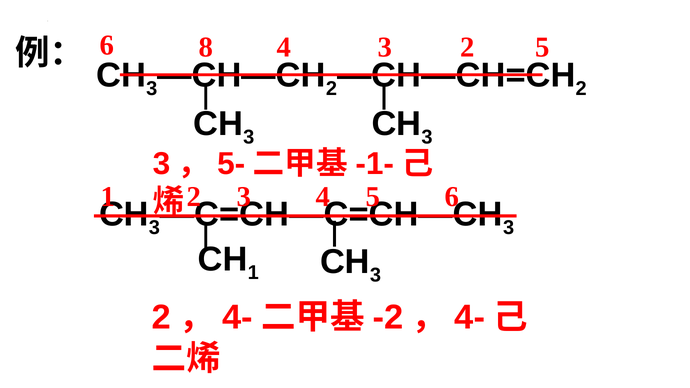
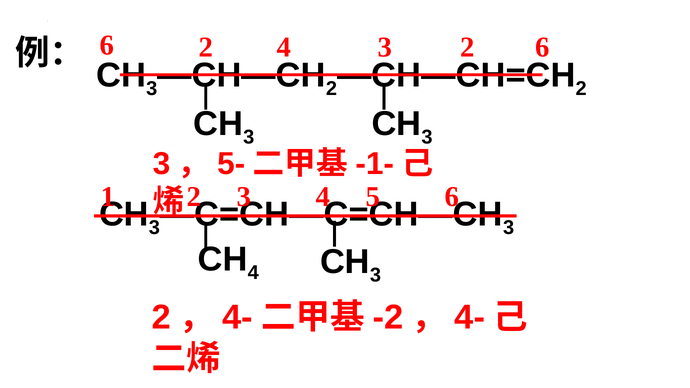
8: 8 -> 2 (206, 47)
5: 5 -> 6 (542, 47)
1: 1 -> 4 (253, 273)
